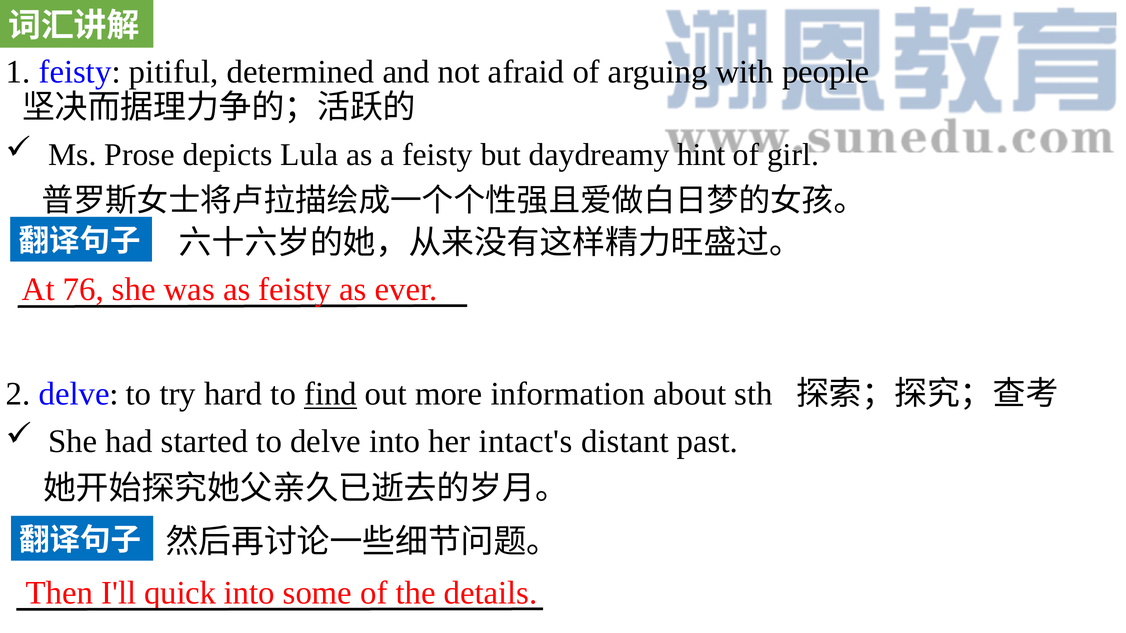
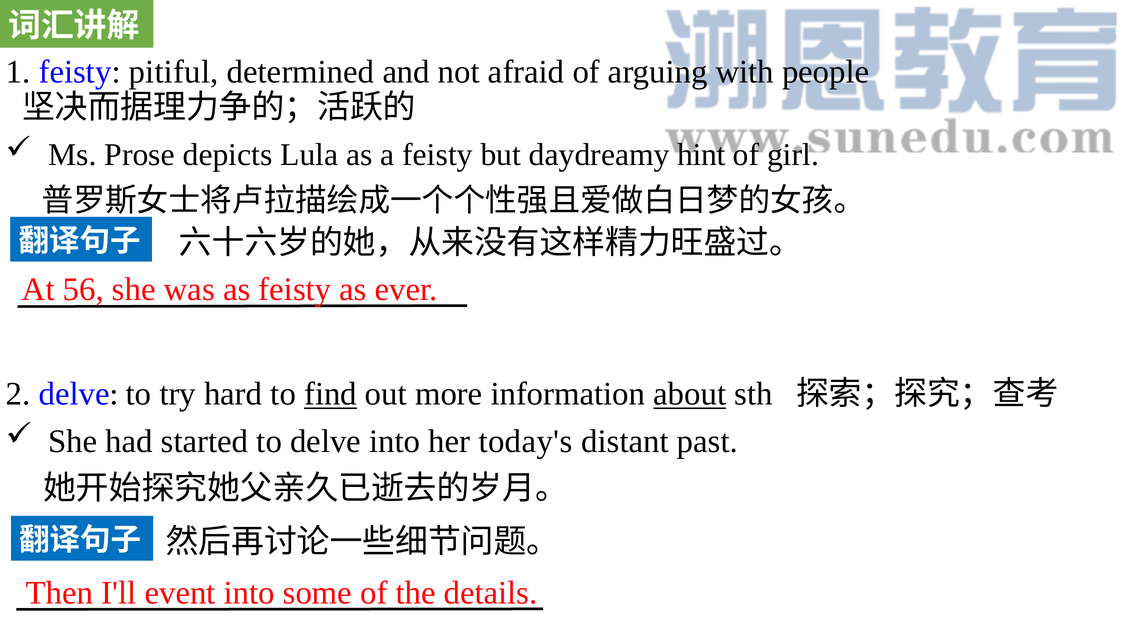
76: 76 -> 56 (83, 290)
about underline: none -> present (690, 394)
intact's: intact's -> today's (526, 442)
quick: quick -> event (180, 593)
